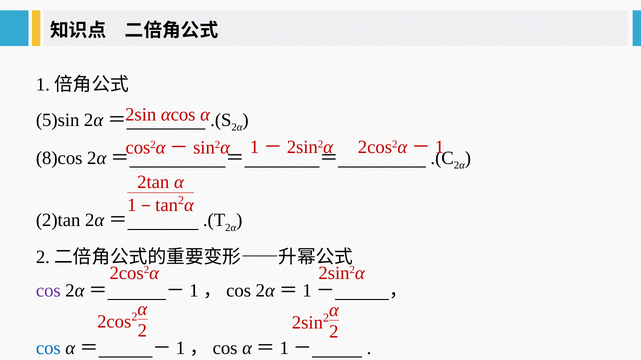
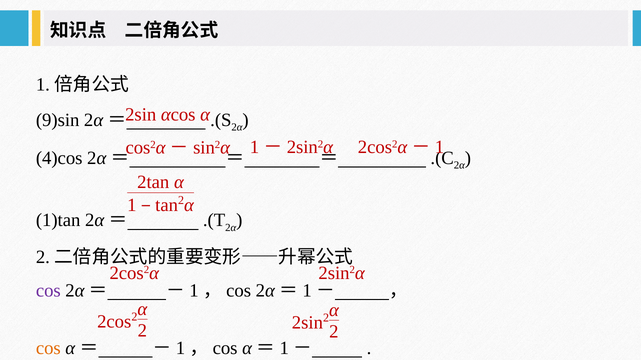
5)sin: 5)sin -> 9)sin (58, 120)
8)cos: 8)cos -> 4)cos (59, 158)
2)tan: 2)tan -> 1)tan (58, 221)
cos colour: blue -> orange (48, 349)
